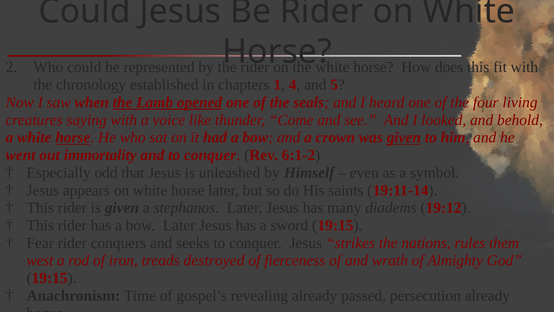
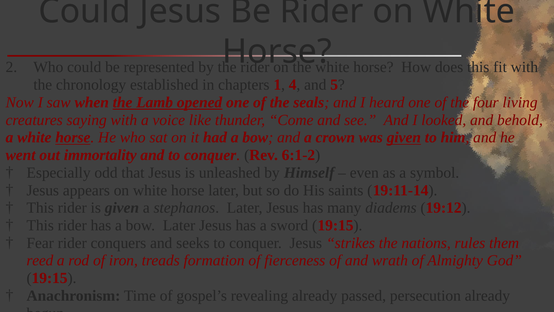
west: west -> reed (40, 260)
destroyed: destroyed -> formation (214, 260)
